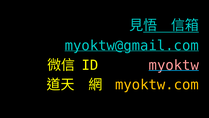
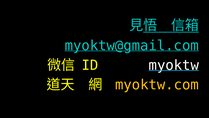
myoktw colour: pink -> white (174, 65)
